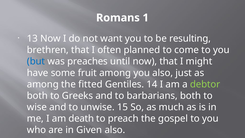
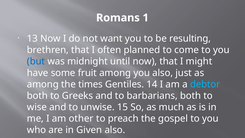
preaches: preaches -> midnight (87, 61)
fitted: fitted -> times (90, 84)
debtor colour: light green -> light blue (205, 84)
death: death -> other (81, 118)
